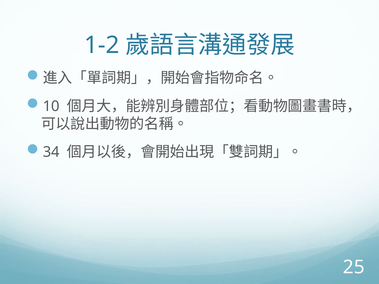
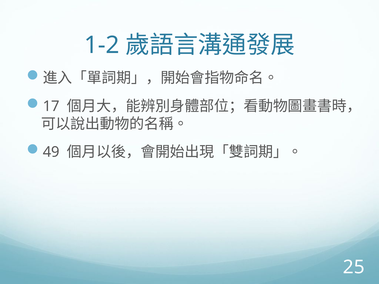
10: 10 -> 17 (51, 106)
34: 34 -> 49 (51, 152)
